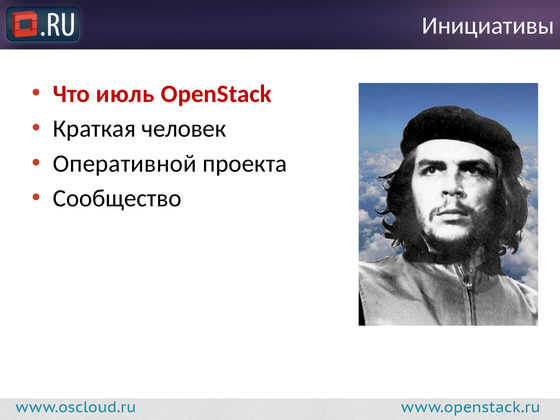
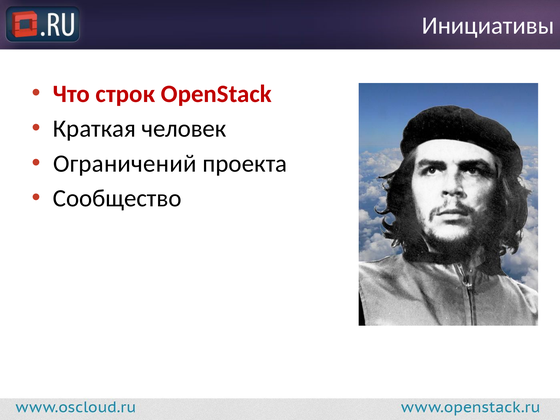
июль: июль -> строк (125, 94)
Оперативной: Оперативной -> Ограничений (125, 164)
